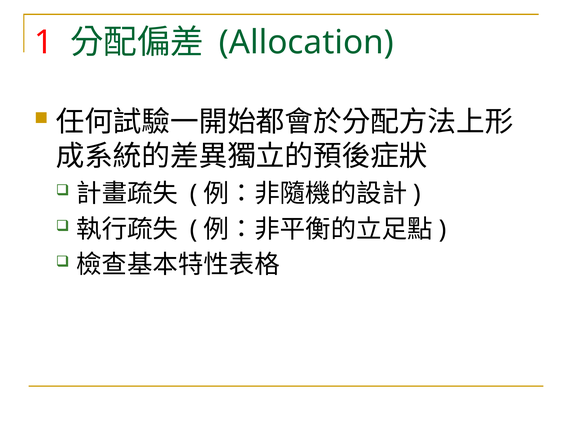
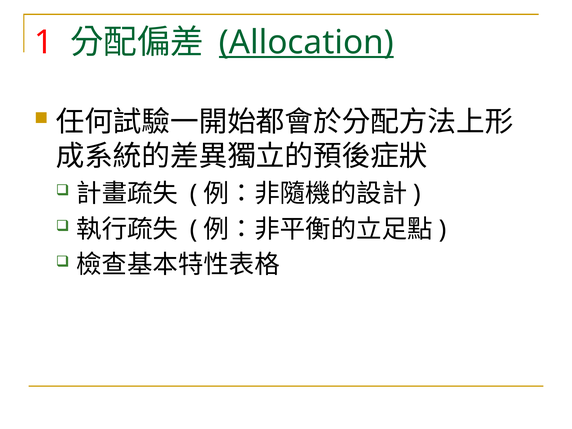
Allocation underline: none -> present (306, 43)
